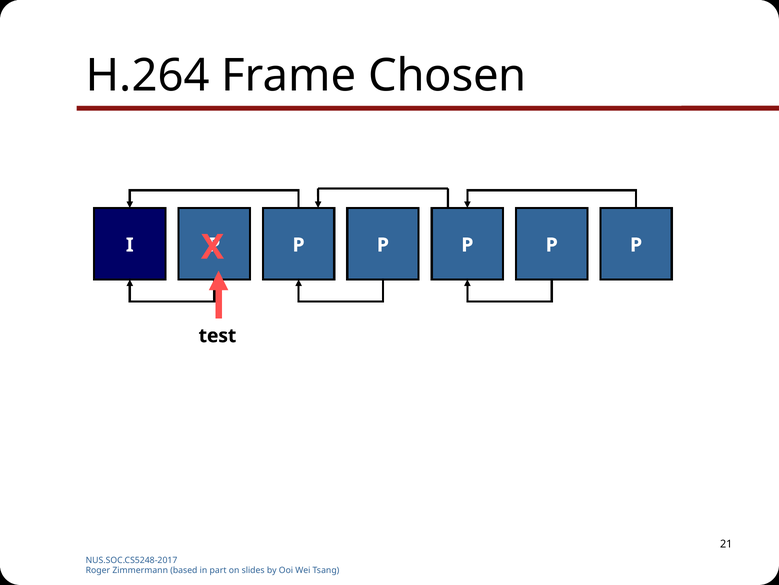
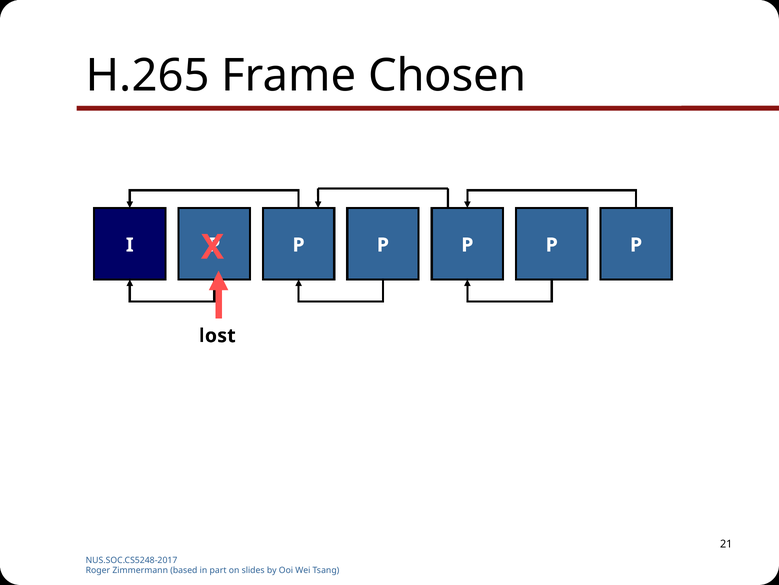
H.264: H.264 -> H.265 (148, 76)
test: test -> lost (217, 335)
